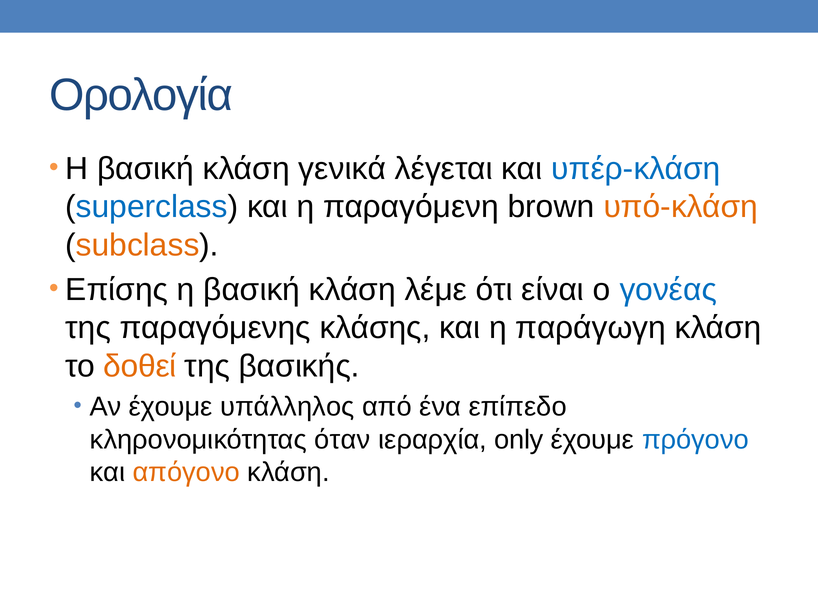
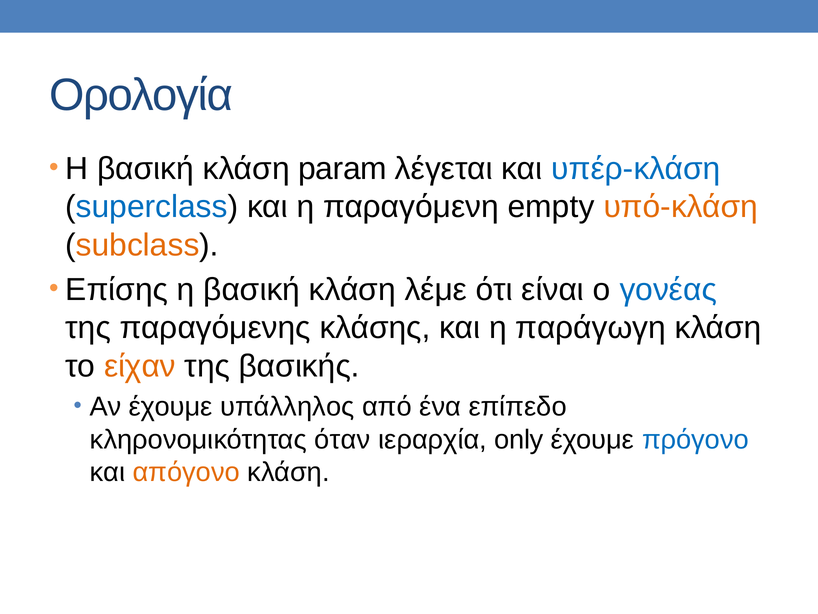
γενικά: γενικά -> param (343, 169)
brown: brown -> empty (551, 207)
δοθεί: δοθεί -> είχαν (140, 366)
